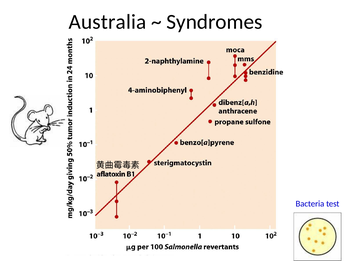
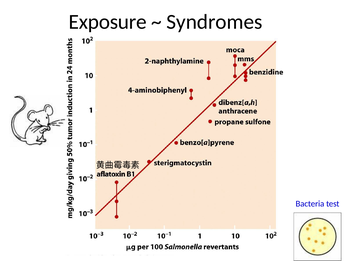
Australia: Australia -> Exposure (108, 22)
